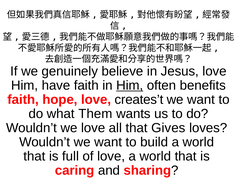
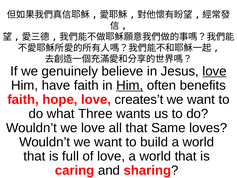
love underline: none -> present (214, 71)
Them: Them -> Three (95, 114)
Gives: Gives -> Same (168, 128)
